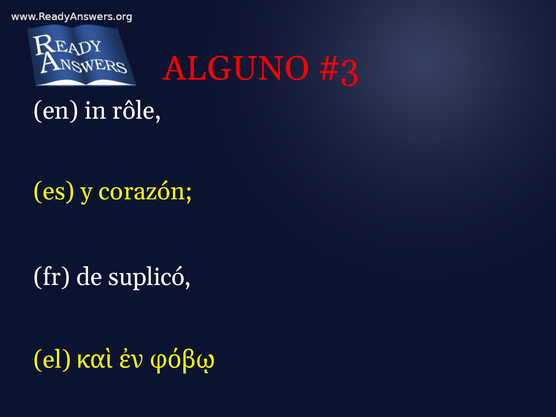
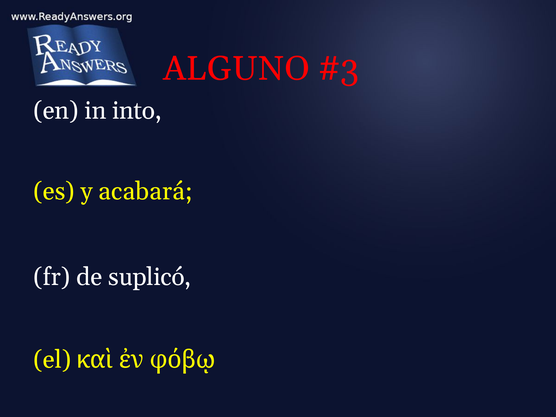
rôle: rôle -> into (137, 111)
corazón: corazón -> acabará (146, 191)
